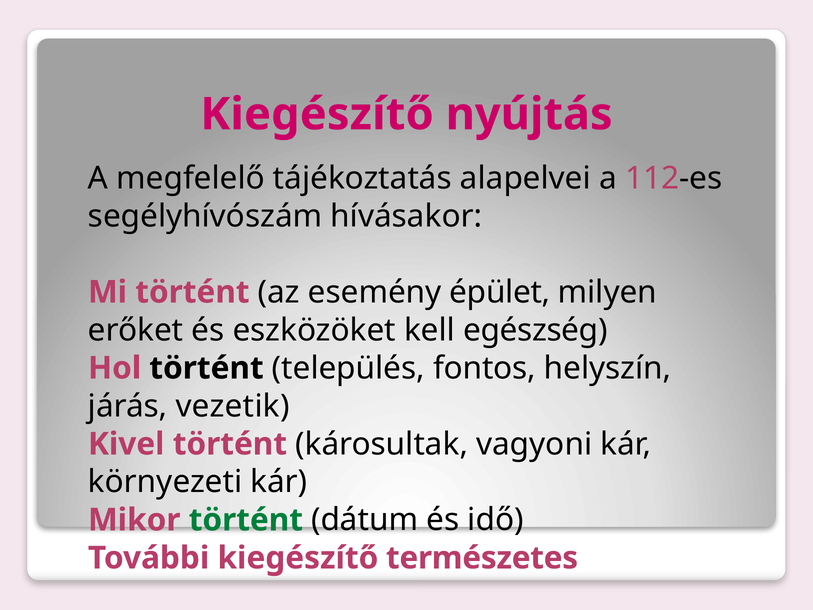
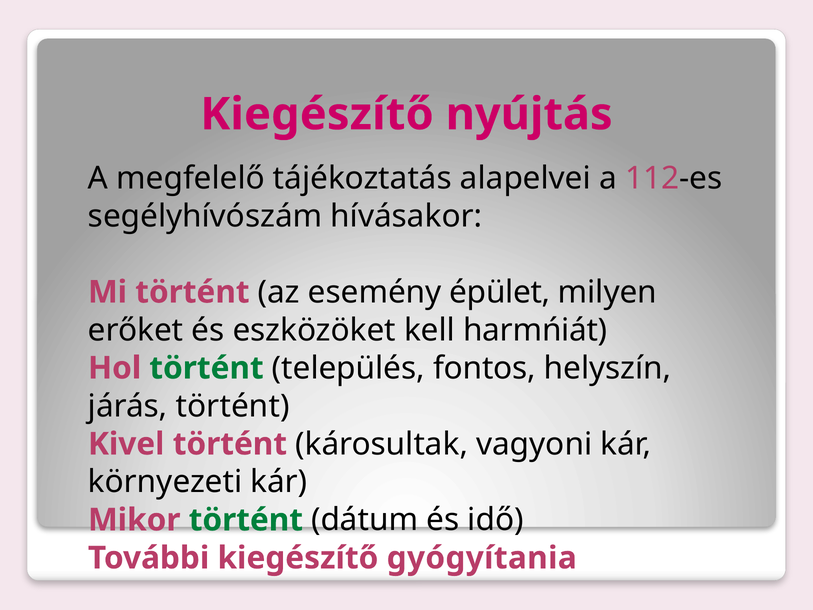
egészség: egészség -> harmńiát (535, 330)
történt colour: black -> green (207, 368)
járás vezetik: vezetik -> történt (233, 406)
természetes: természetes -> gyógyítania (482, 558)
